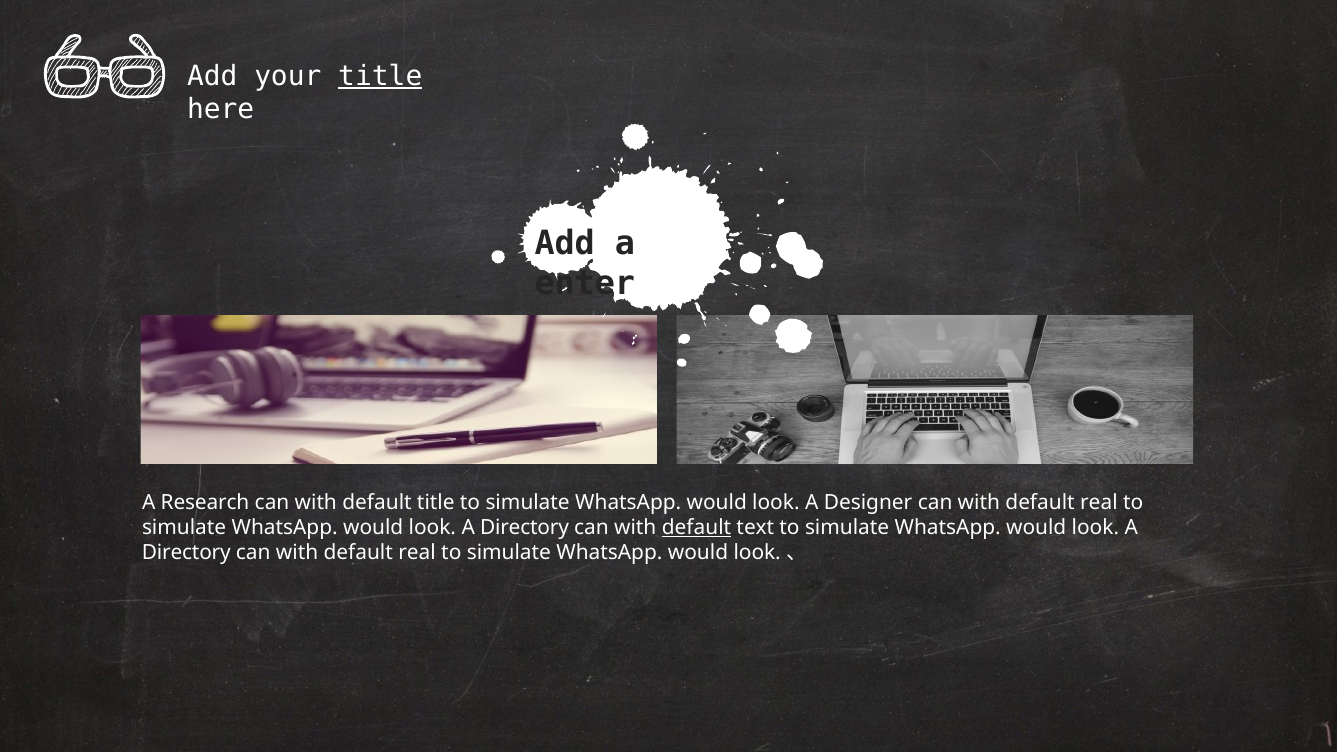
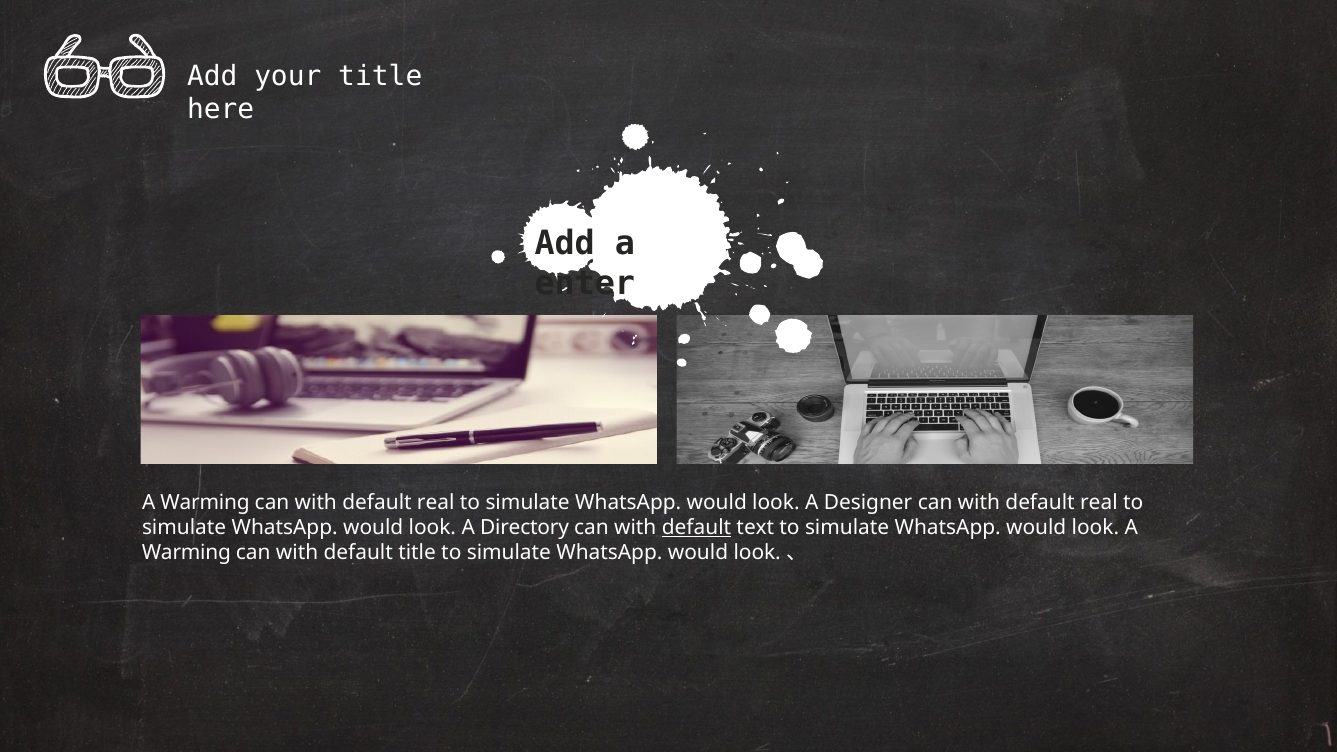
title underline: present -> none (380, 76)
Research: Research -> Warming (205, 503)
title: title -> real (436, 503)
Directory: Directory -> Warming (186, 553)
real: real -> title (417, 553)
